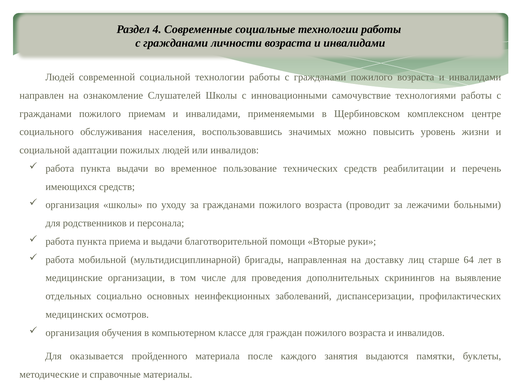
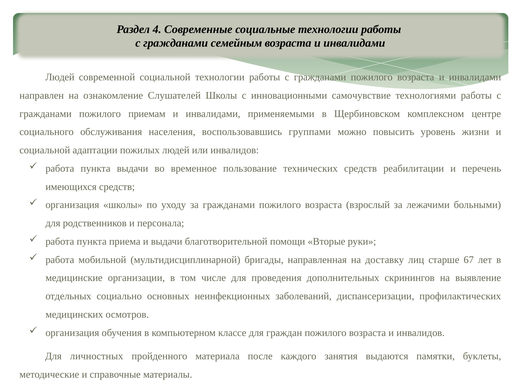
личности: личности -> семейным (236, 43)
значимых: значимых -> группами (310, 132)
проводит: проводит -> взрослый (368, 205)
64: 64 -> 67 (469, 260)
оказывается: оказывается -> личностных (97, 356)
